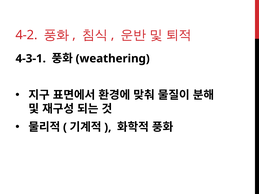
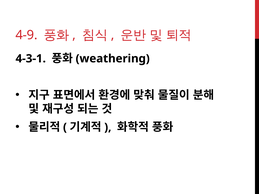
4-2: 4-2 -> 4-9 (26, 35)
